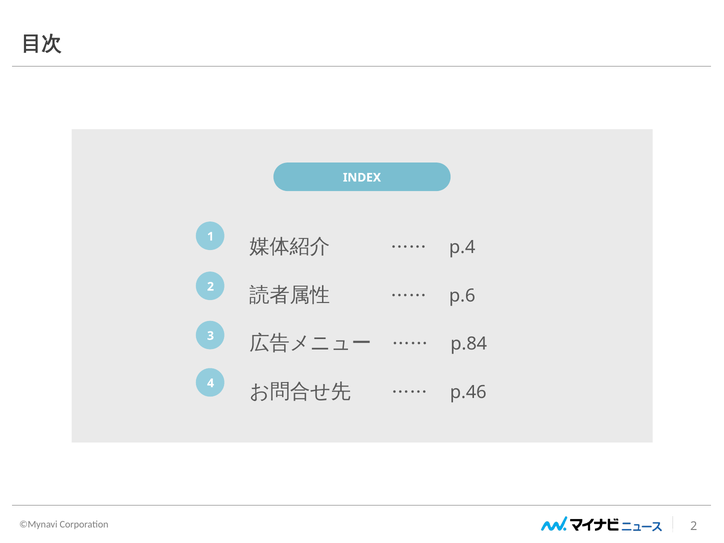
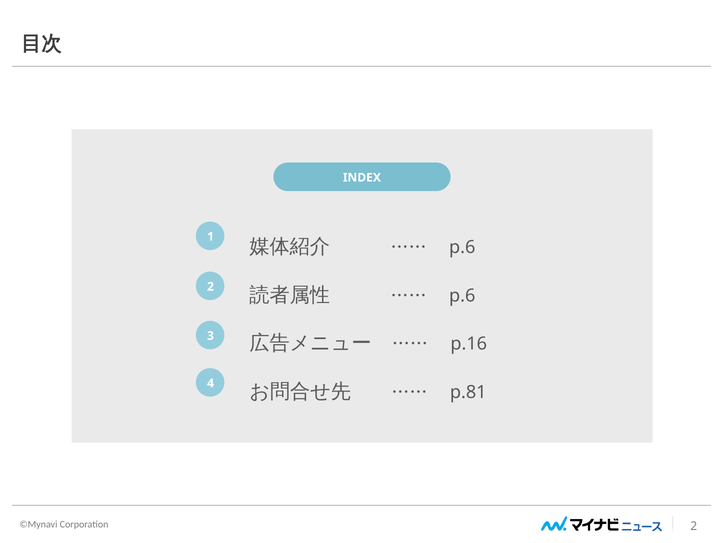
p.4: p.4 -> p.6 (462, 247)
p.84: p.84 -> p.16 (469, 344)
p.46: p.46 -> p.81 (468, 392)
